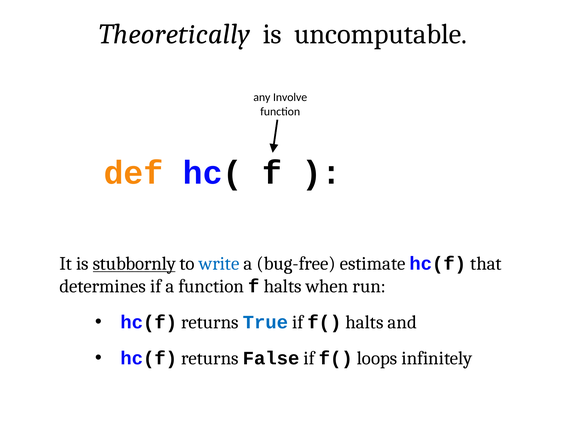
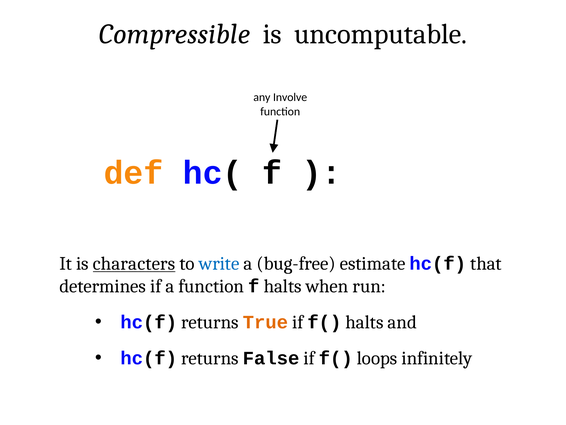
Theoretically: Theoretically -> Compressible (174, 34)
stubbornly: stubbornly -> characters (134, 263)
True colour: blue -> orange (265, 322)
